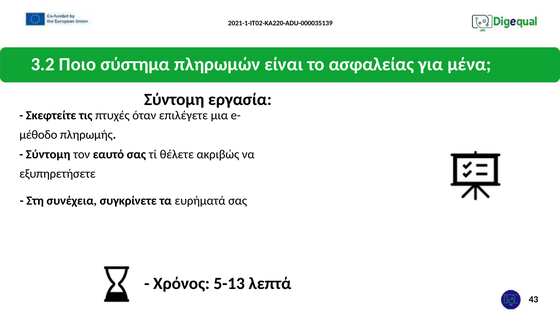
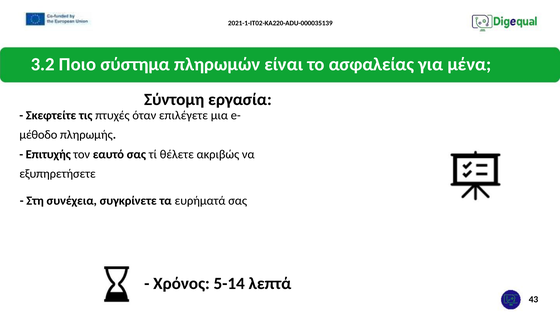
Σύντομη: Σύντομη -> Επιτυχής (48, 155)
5-13: 5-13 -> 5-14 (229, 284)
